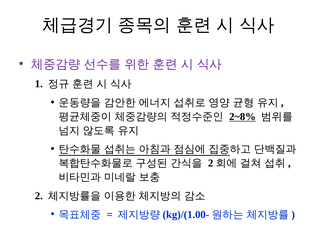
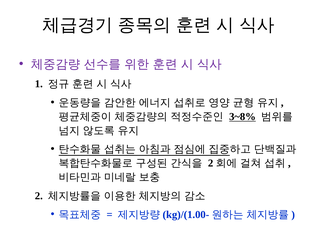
2~8%: 2~8% -> 3~8% (242, 116)
